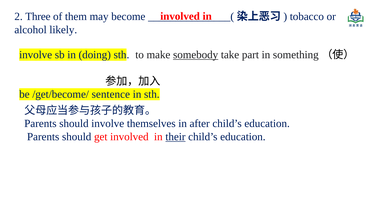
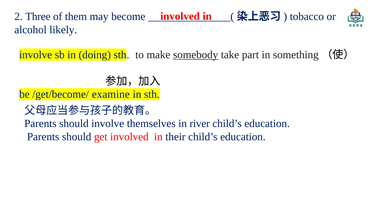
sentence: sentence -> examine (111, 94)
after: after -> river (200, 124)
their underline: present -> none (175, 137)
